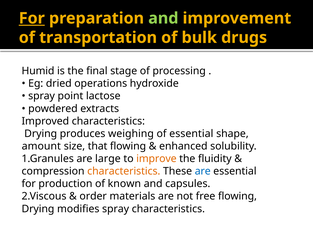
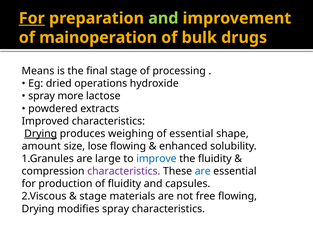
transportation: transportation -> mainoperation (98, 38)
Humid: Humid -> Means (38, 71)
point: point -> more (71, 96)
Drying underline: none -> present (41, 133)
that: that -> lose (98, 146)
improve colour: orange -> blue (156, 159)
characteristics colour: orange -> purple (124, 171)
of known: known -> fluidity (124, 184)
order: order -> stage (93, 196)
